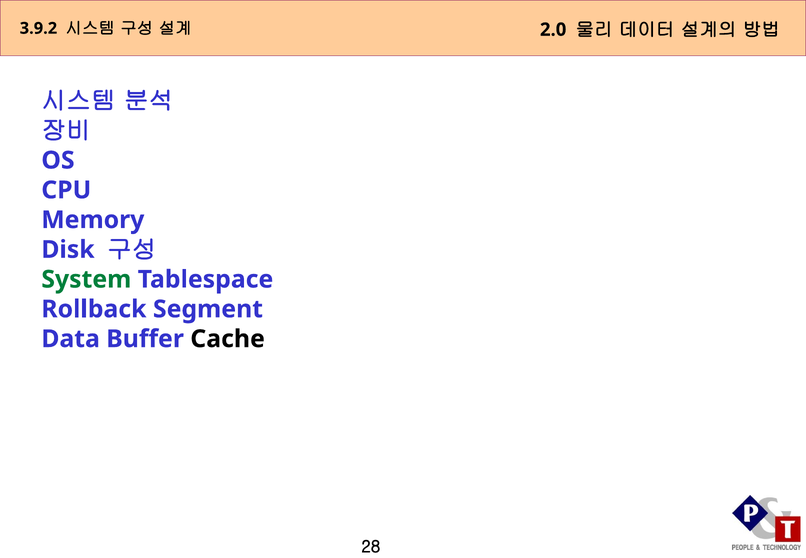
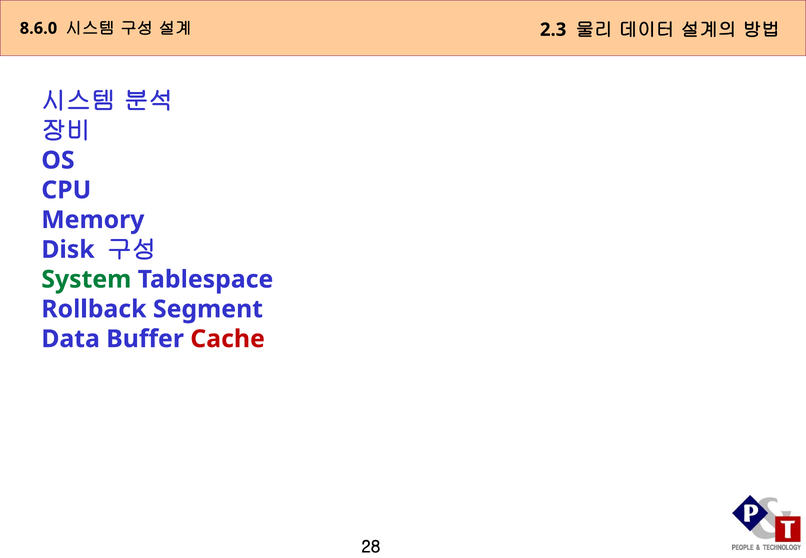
3.9.2: 3.9.2 -> 8.6.0 (38, 28)
2.0: 2.0 -> 2.3 (553, 30)
Cache colour: black -> red (228, 339)
